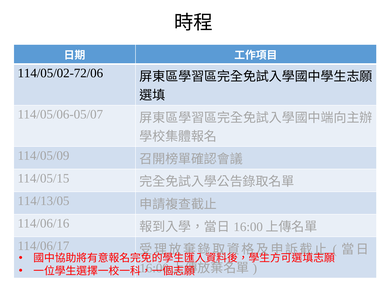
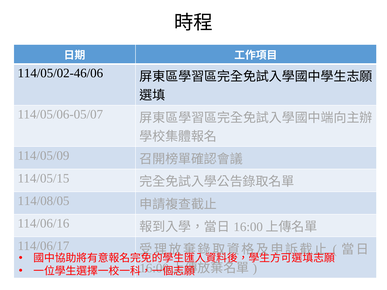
114/05/02-72/06: 114/05/02-72/06 -> 114/05/02-46/06 (60, 73)
114/13/05: 114/13/05 -> 114/08/05 (44, 201)
